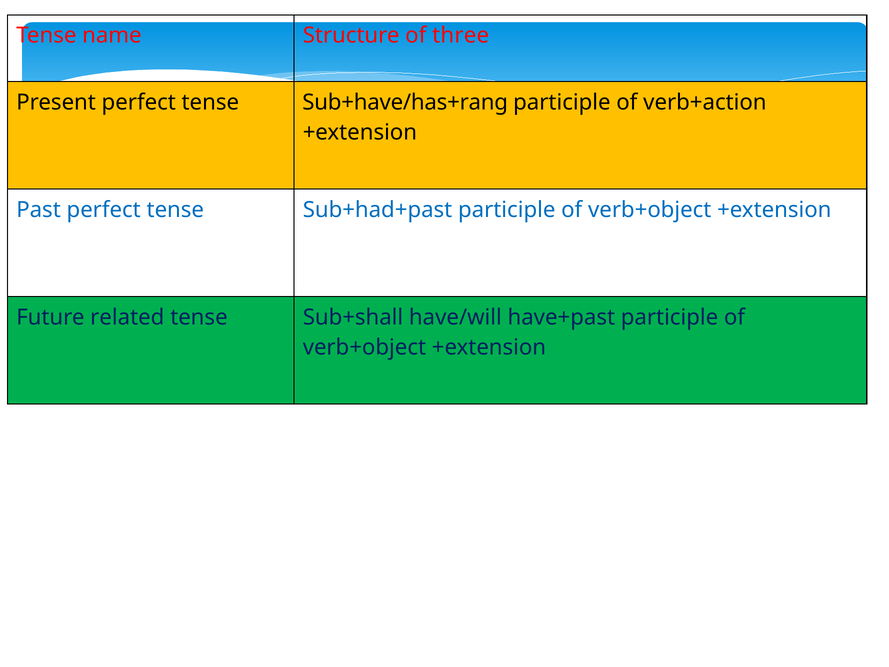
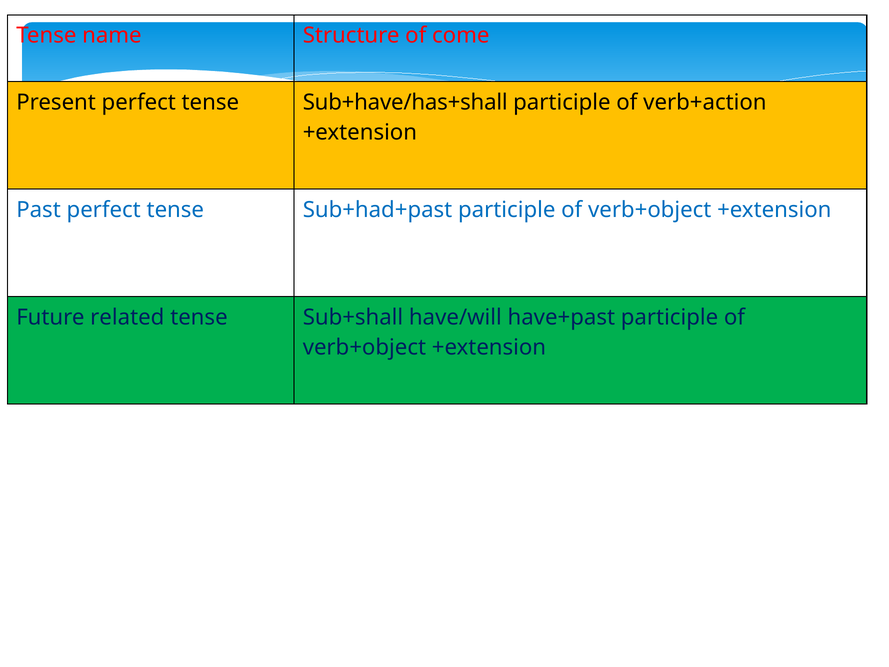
three: three -> come (461, 36)
Sub+have/has+rang: Sub+have/has+rang -> Sub+have/has+shall (405, 102)
